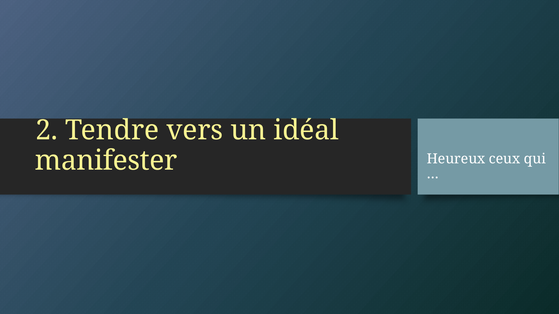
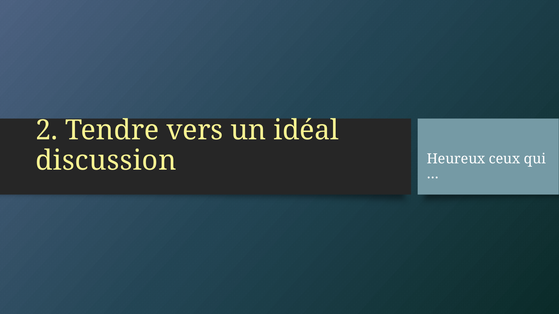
manifester: manifester -> discussion (106, 161)
